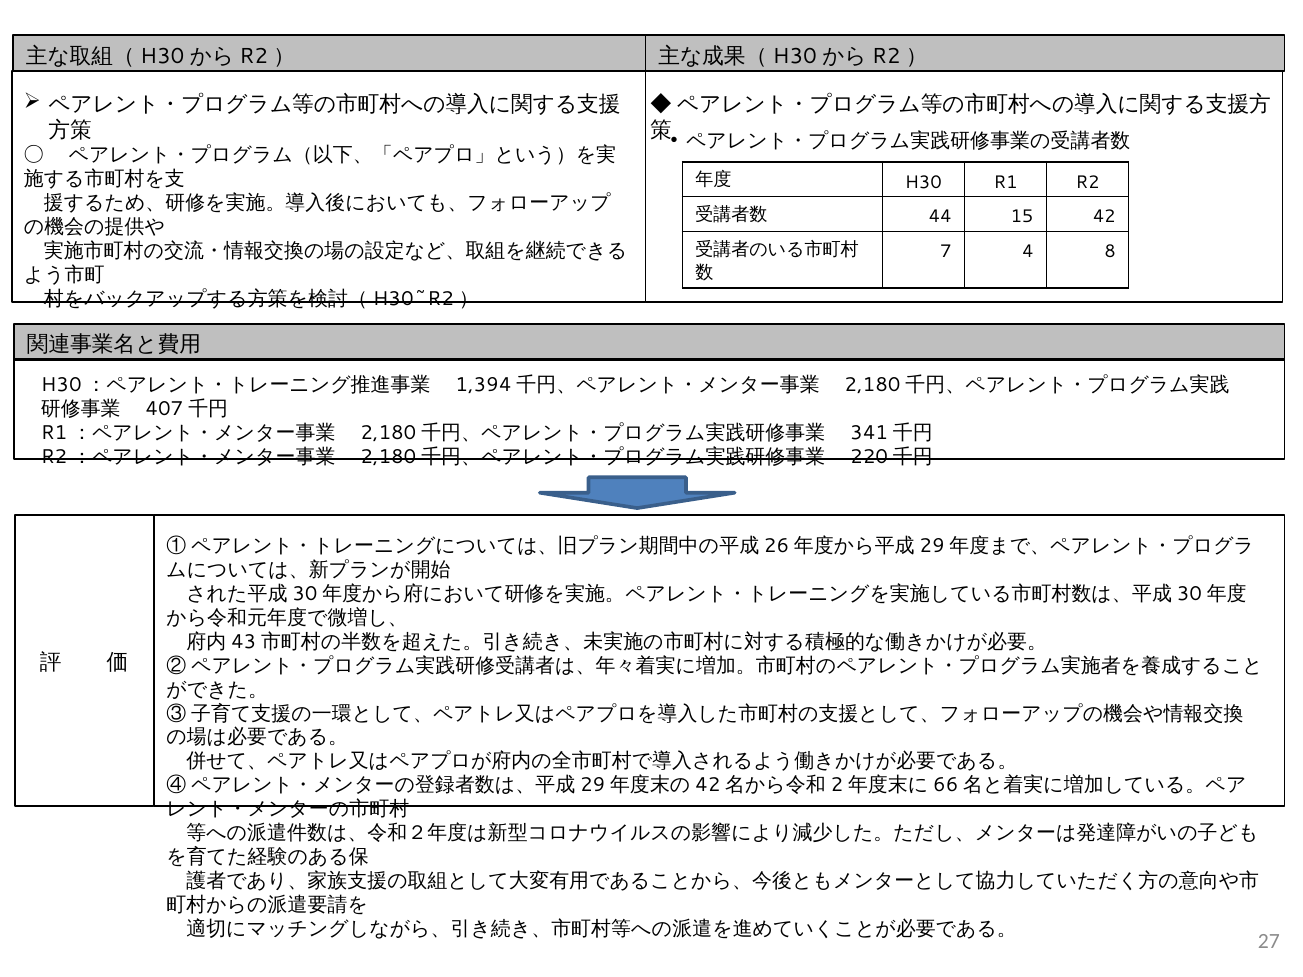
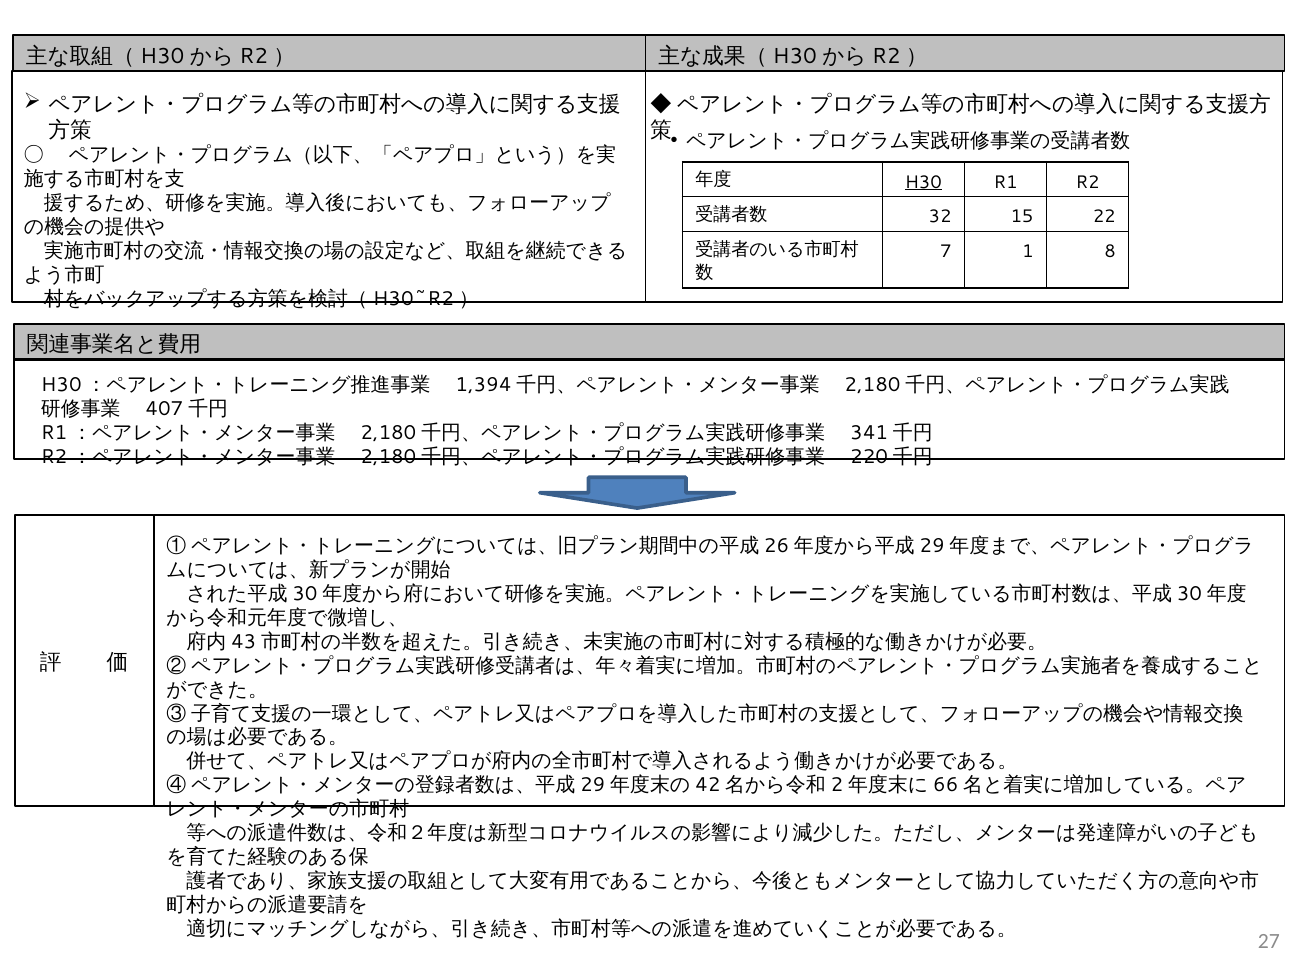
H30 underline: none -> present (923, 182)
44: 44 -> 32 (940, 217)
42: 42 -> 22 (1104, 217)
4: 4 -> 1 (1028, 252)
